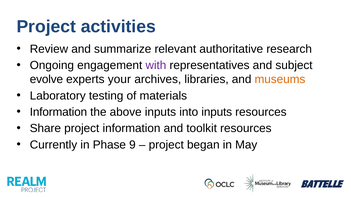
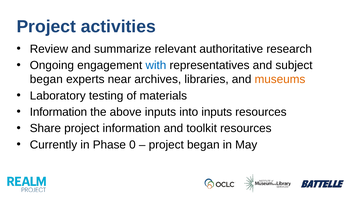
with colour: purple -> blue (156, 65)
evolve: evolve -> began (46, 80)
your: your -> near (119, 80)
9: 9 -> 0 (132, 145)
